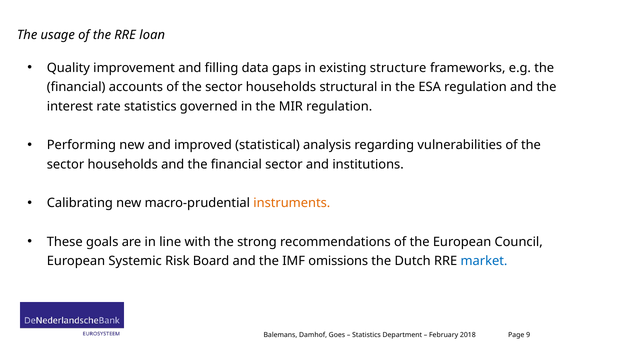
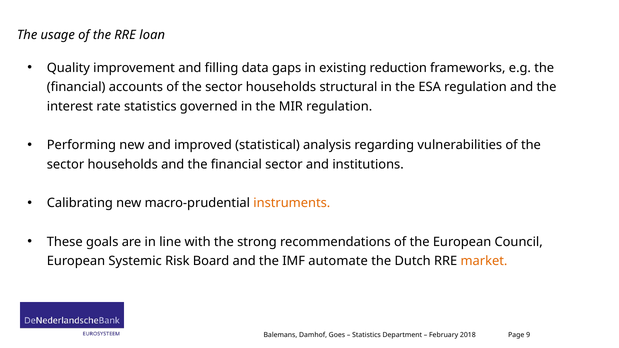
structure: structure -> reduction (398, 68)
omissions: omissions -> automate (338, 261)
market colour: blue -> orange (484, 261)
